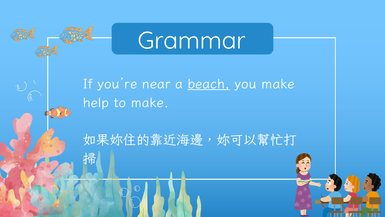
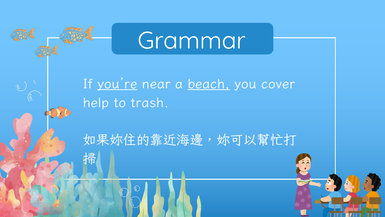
you’re underline: none -> present (117, 84)
you make: make -> cover (278, 84)
to make: make -> trash (150, 102)
